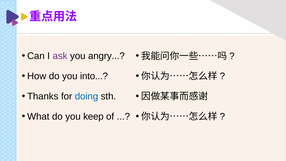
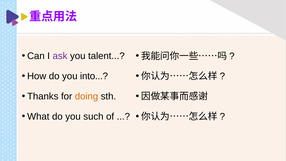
angry: angry -> talent (106, 56)
doing colour: blue -> orange (86, 96)
keep: keep -> such (93, 116)
